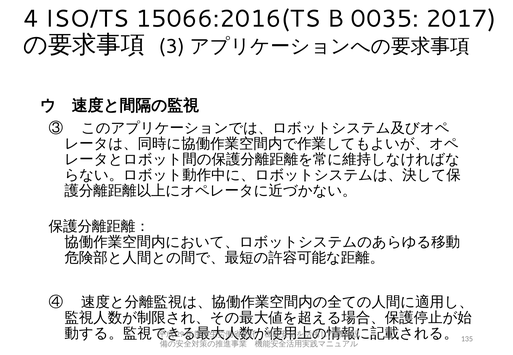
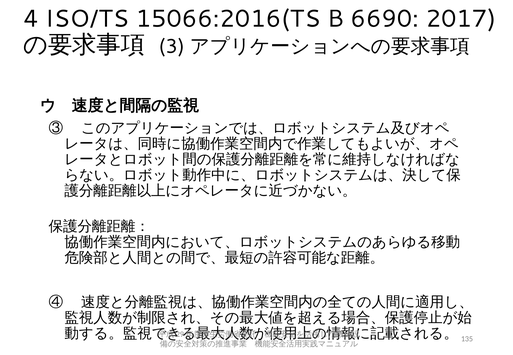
0035: 0035 -> 6690 (385, 19)
